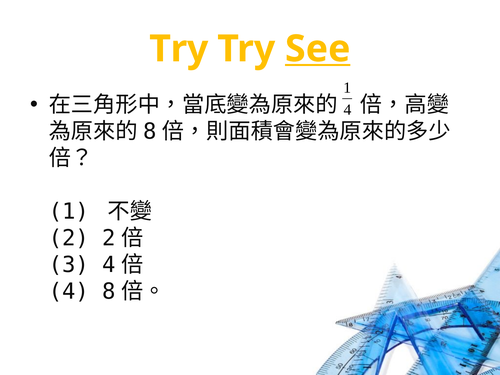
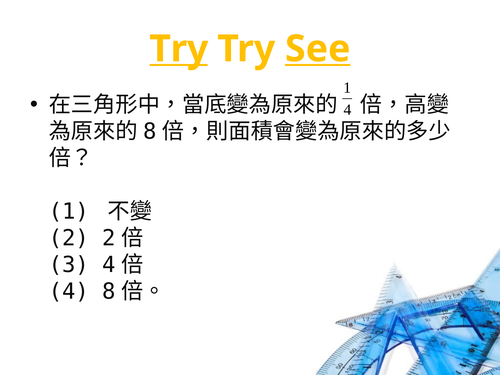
Try underline: none -> present (179, 49)
